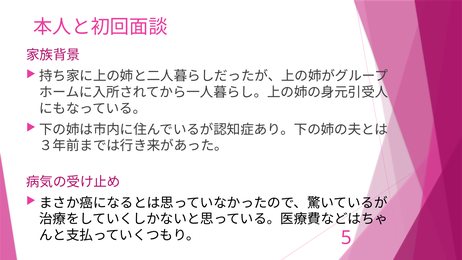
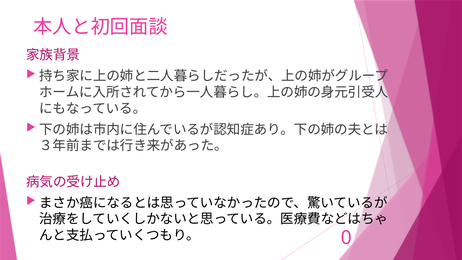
5: 5 -> 0 (346, 238)
